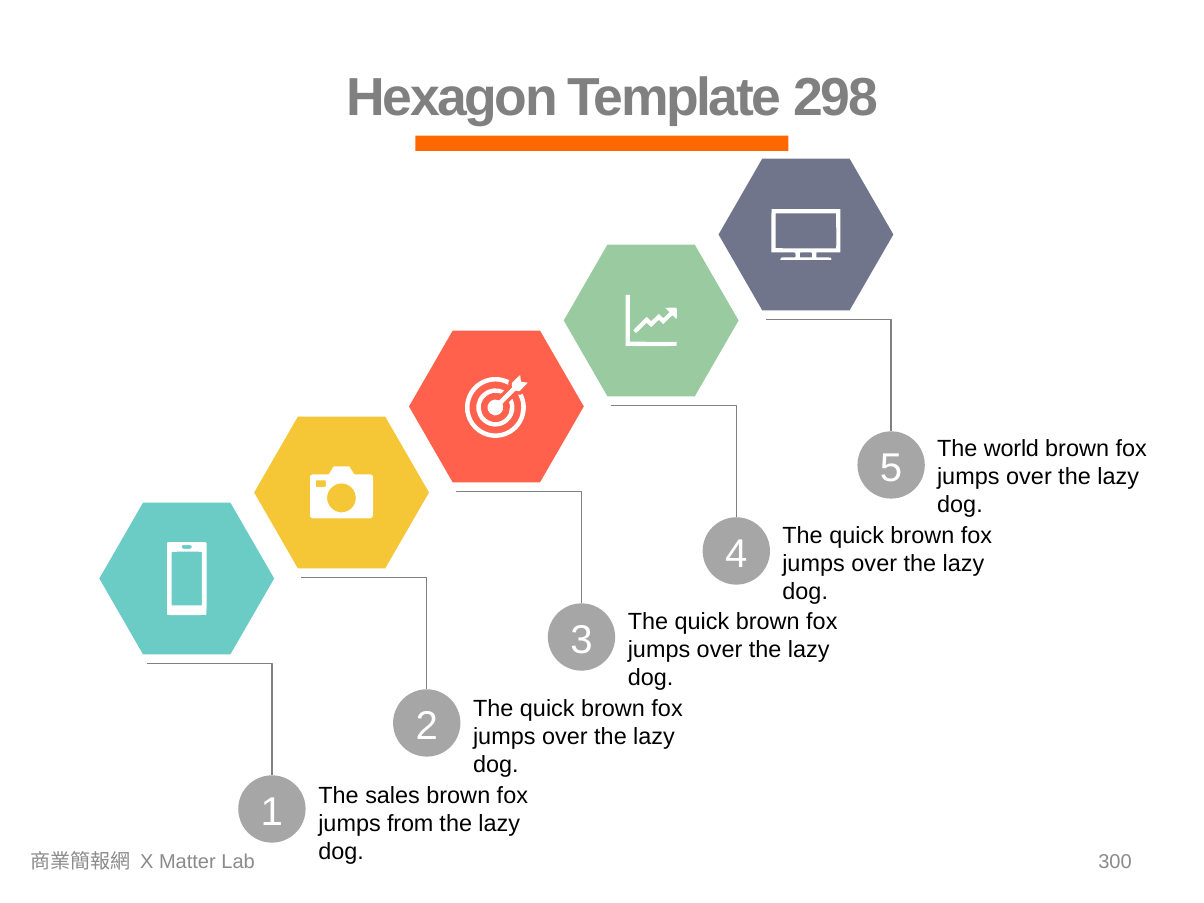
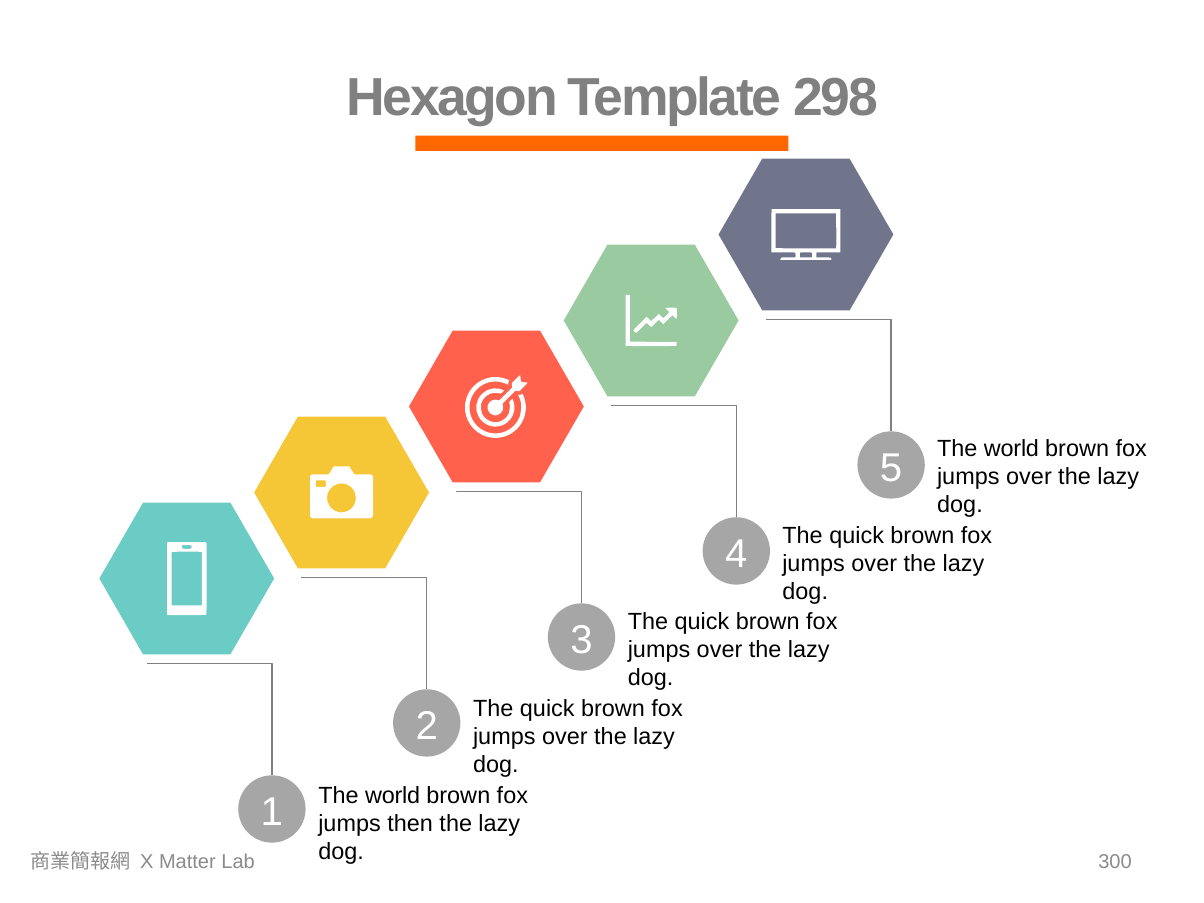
sales: sales -> world (393, 795)
from: from -> then (410, 824)
